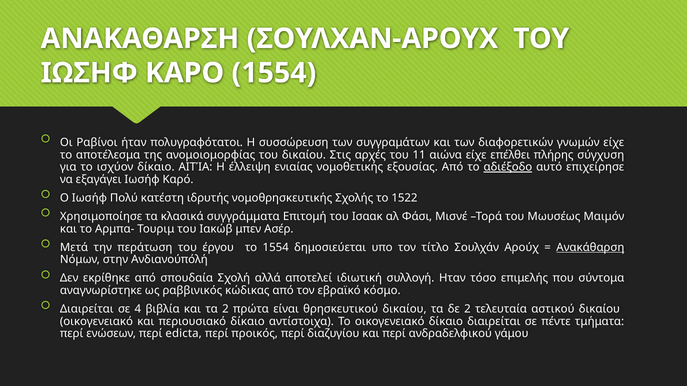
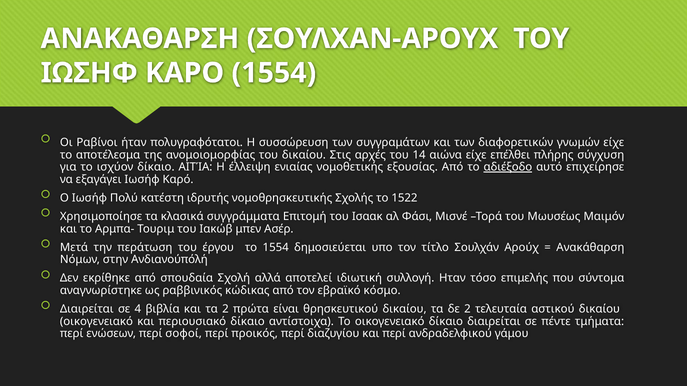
11: 11 -> 14 (419, 155)
Ανακάθαρση underline: present -> none (590, 248)
edicta: edicta -> σοφοί (184, 334)
